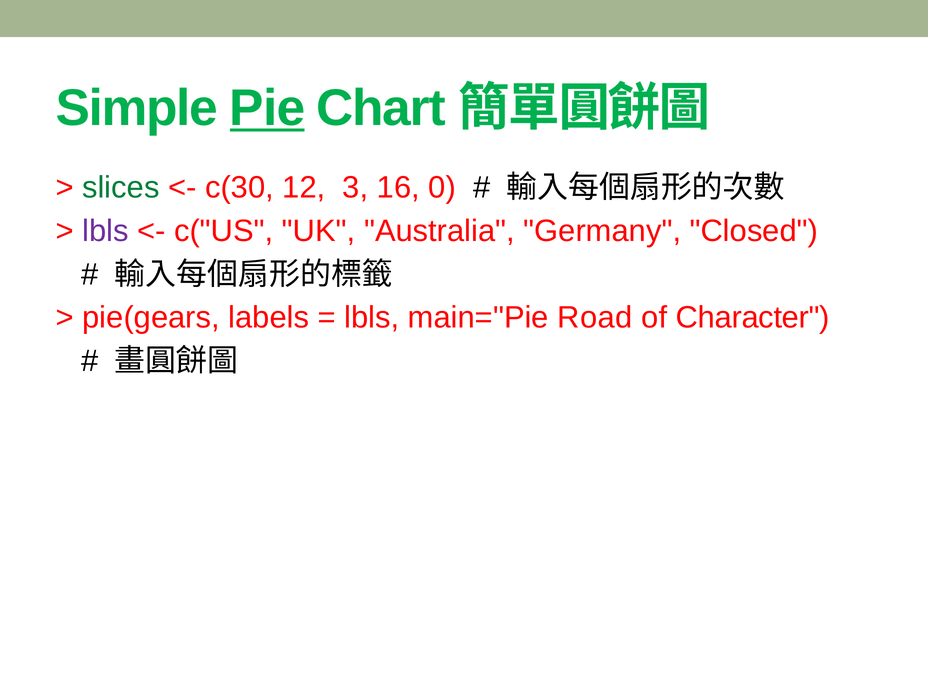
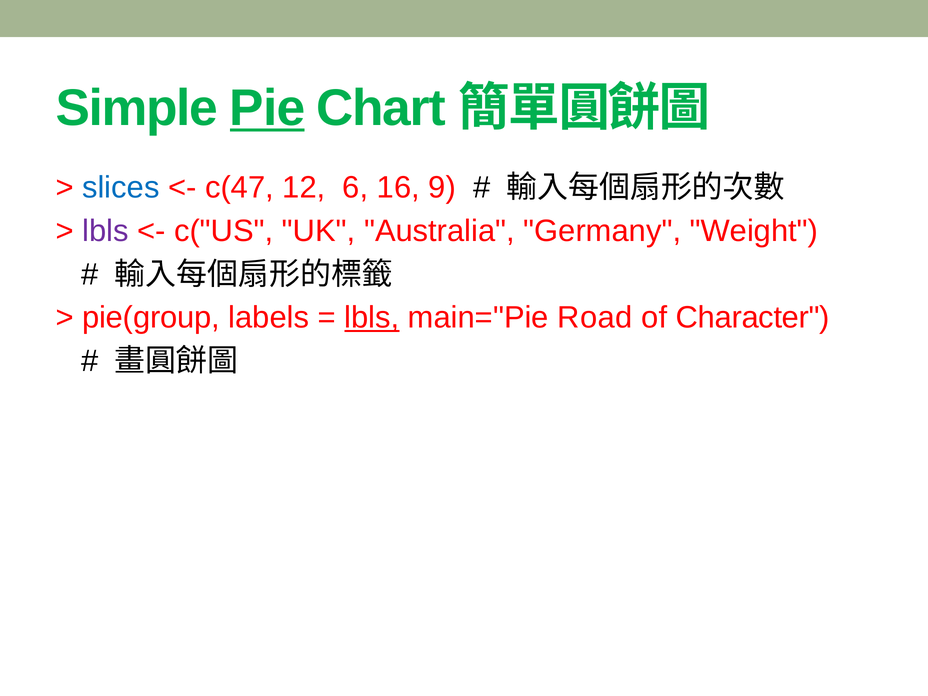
slices colour: green -> blue (121, 188)
c(30: c(30 -> c(47 (239, 188)
3: 3 -> 6 (355, 188)
0: 0 -> 9 (442, 188)
Closed: Closed -> Weight (754, 231)
pie(gears: pie(gears -> pie(group (151, 318)
lbls underline: none -> present (372, 318)
